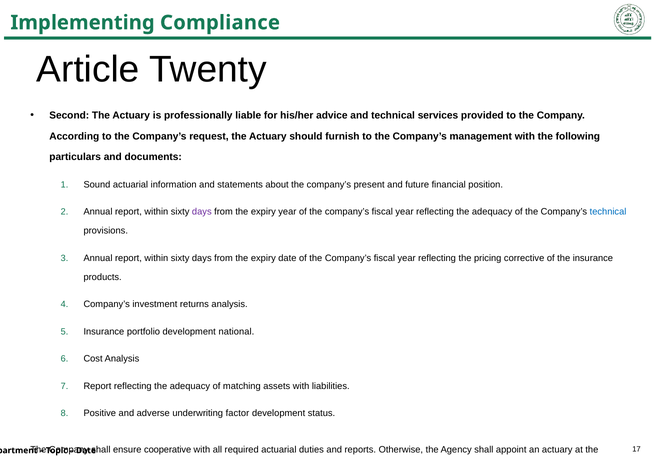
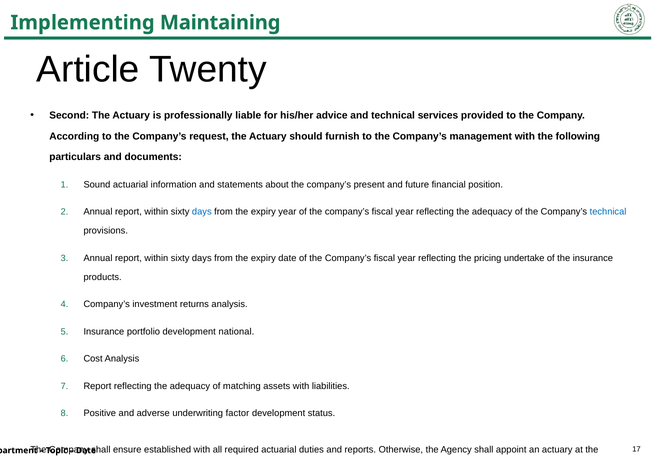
Compliance: Compliance -> Maintaining (220, 23)
days colour: purple -> blue (202, 212)
pricing corrective: corrective -> undertake (524, 258)
cooperative: cooperative -> established (168, 449)
